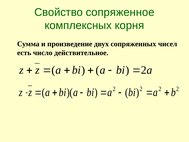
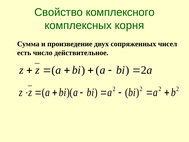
сопряженное: сопряженное -> комплексного (120, 12)
